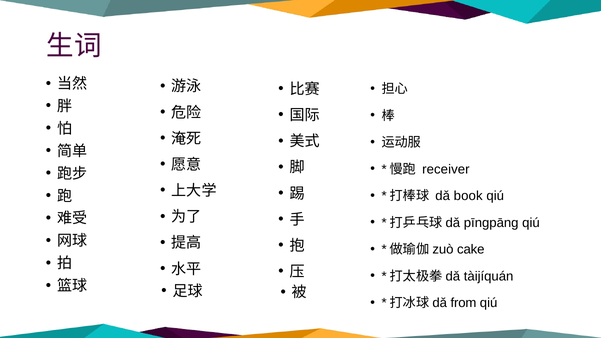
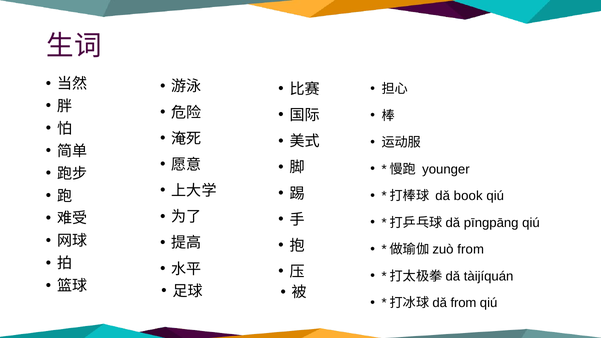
receiver: receiver -> younger (446, 169)
cake: cake -> from (471, 250)
